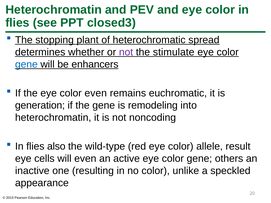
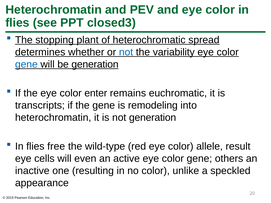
not colour: purple -> blue (126, 52)
stimulate: stimulate -> variability (174, 52)
be enhancers: enhancers -> generation (95, 64)
color even: even -> enter (96, 93)
generation: generation -> transcripts (40, 105)
not noncoding: noncoding -> generation (153, 118)
also: also -> free (56, 147)
